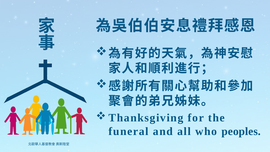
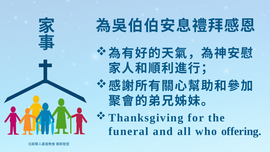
peoples: peoples -> offering (241, 131)
